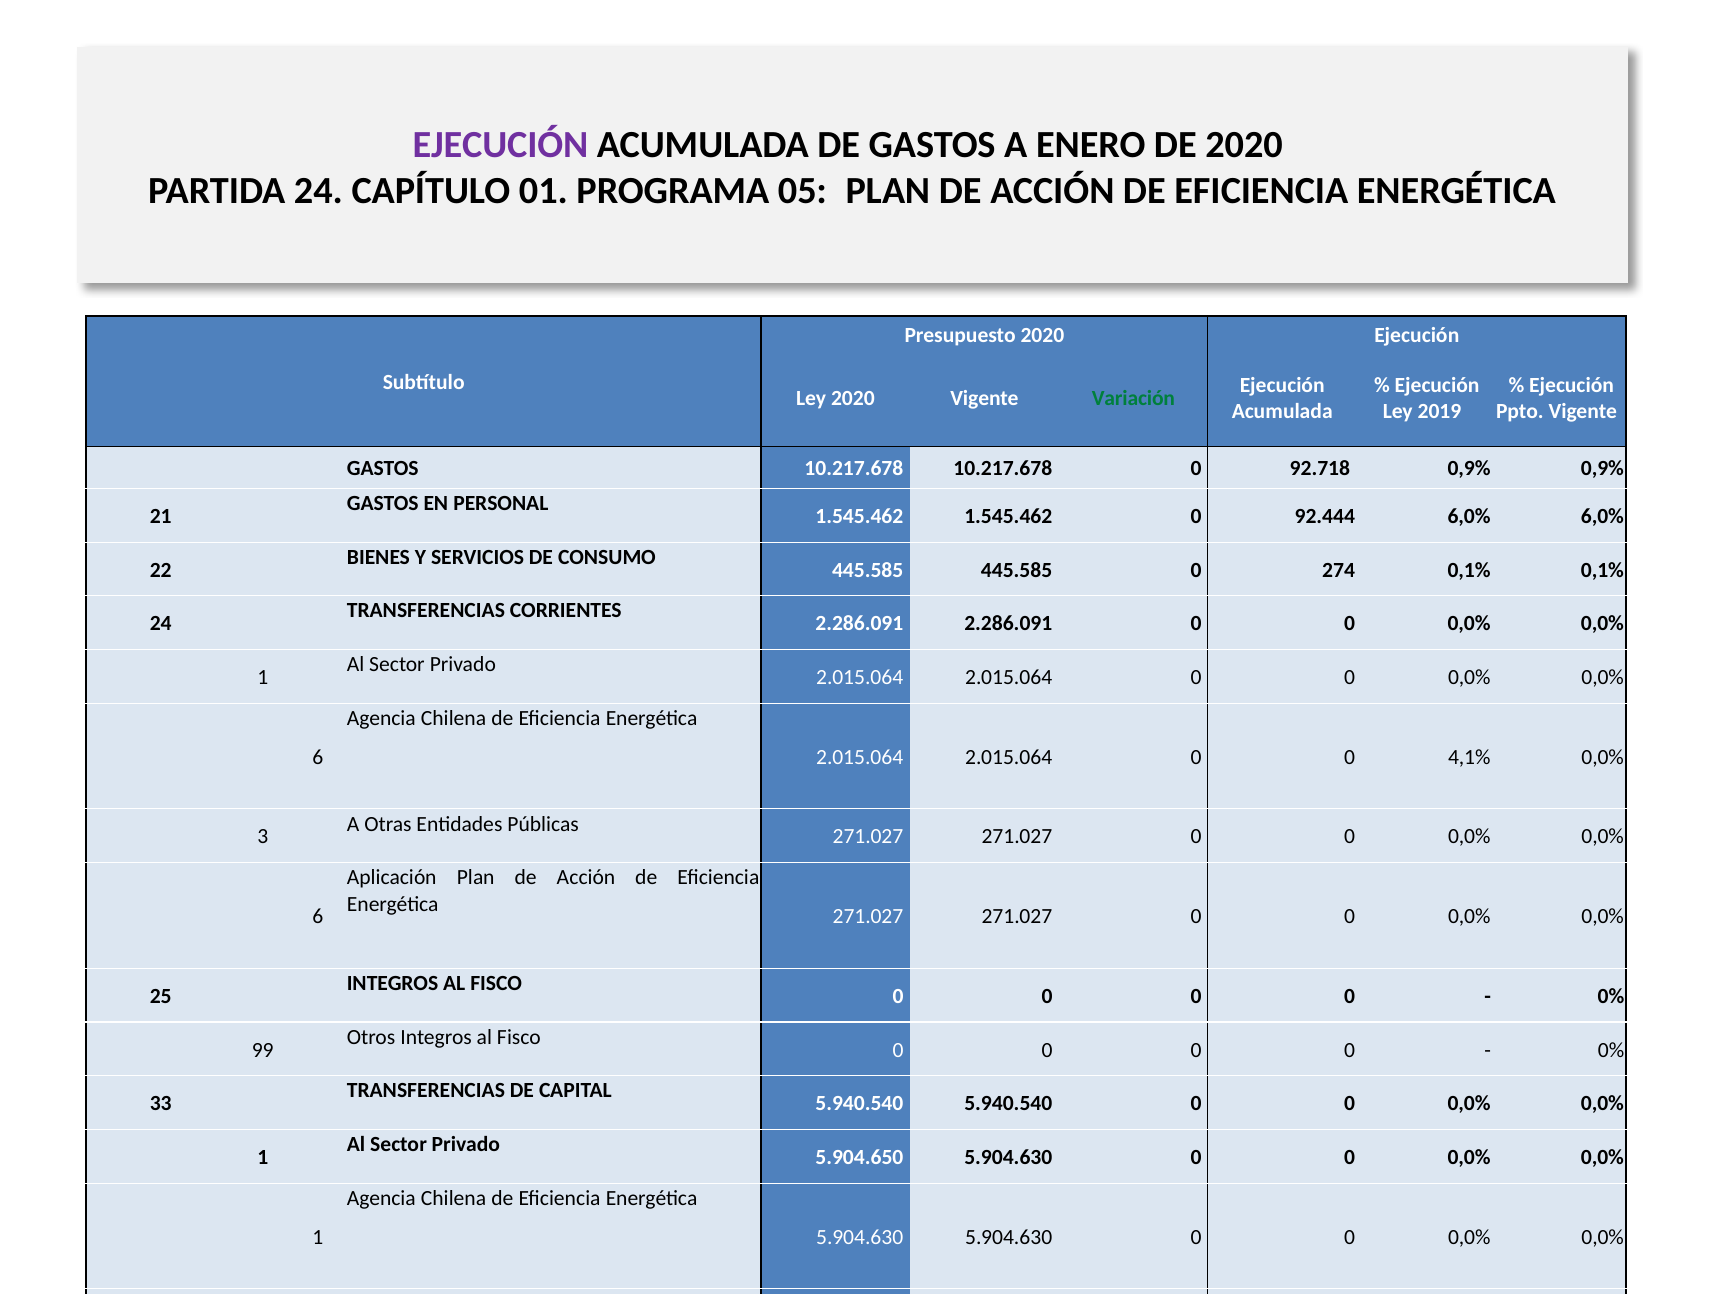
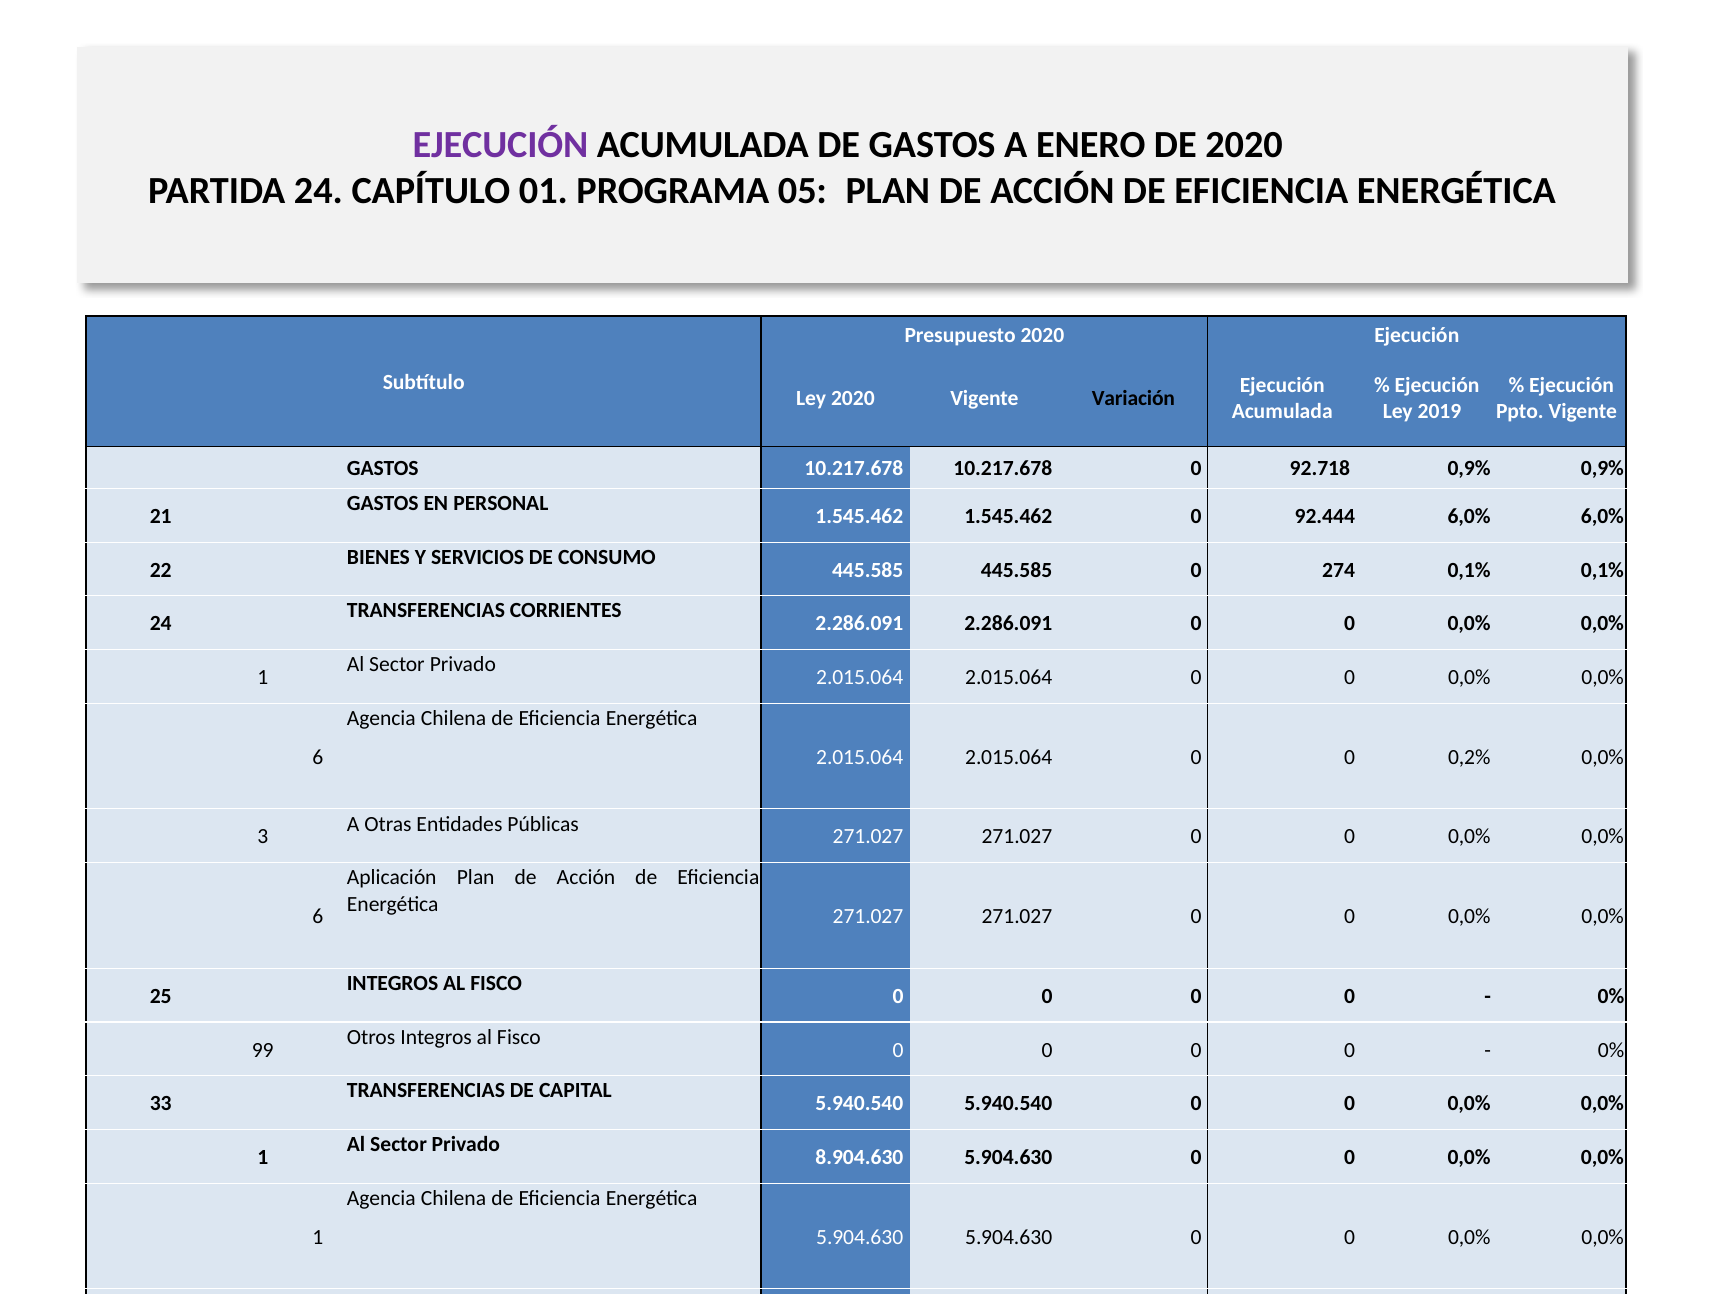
Variación colour: green -> black (1133, 398)
4,1%: 4,1% -> 0,2% (1469, 757)
5.904.650: 5.904.650 -> 8.904.630 (859, 1157)
